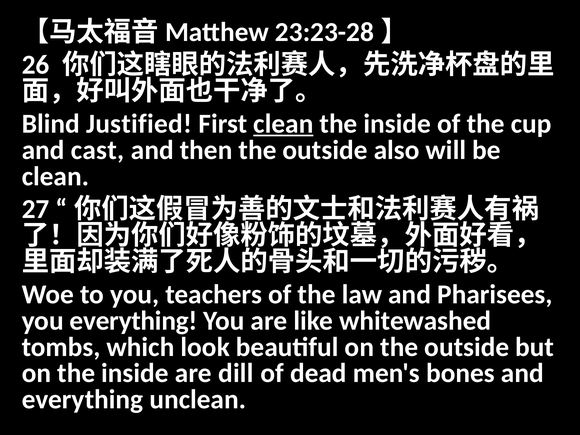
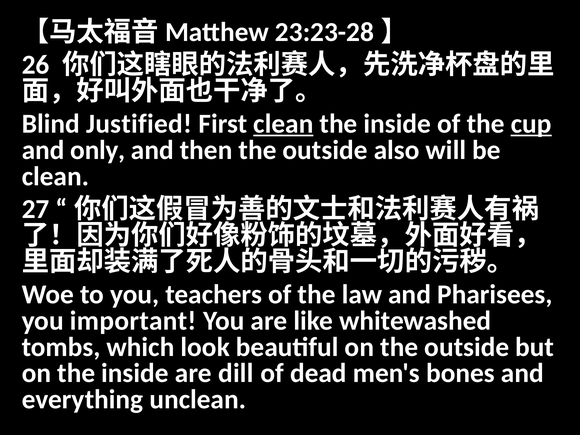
cup underline: none -> present (531, 124)
cast: cast -> only (98, 150)
you everything: everything -> important (133, 321)
